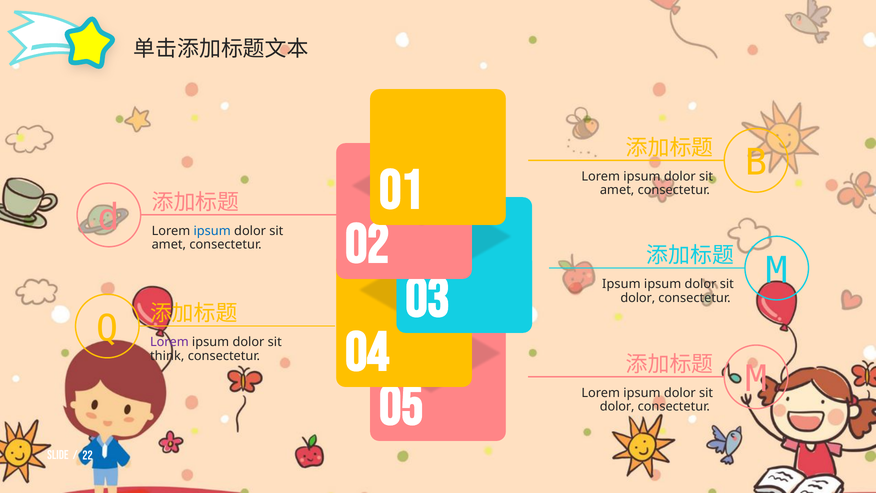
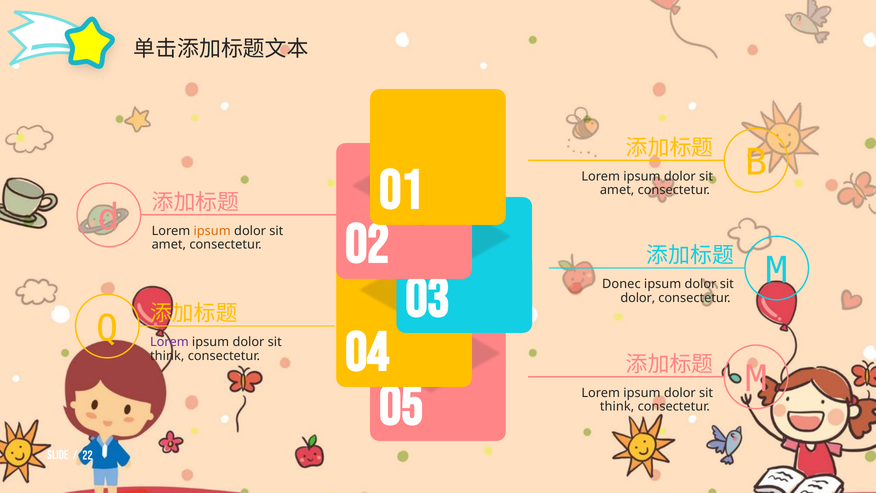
ipsum colour: blue -> orange (212, 231)
Ipsum: Ipsum -> Donec (621, 284)
dolor: dolor -> think (617, 407)
